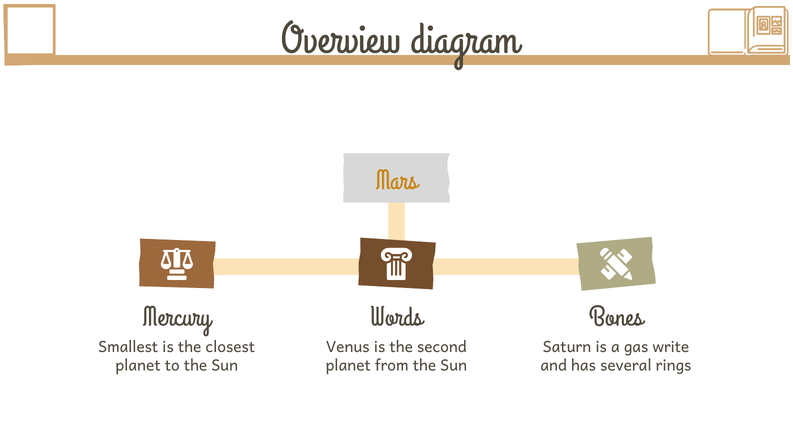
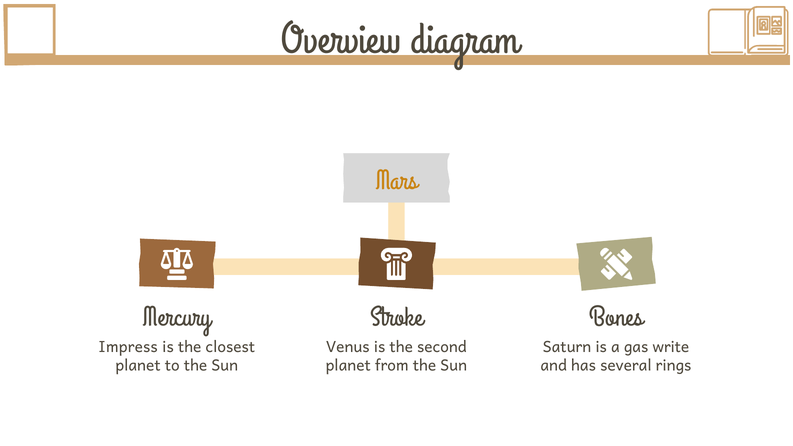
Words: Words -> Stroke (396, 316)
Smallest: Smallest -> Impress (128, 347)
